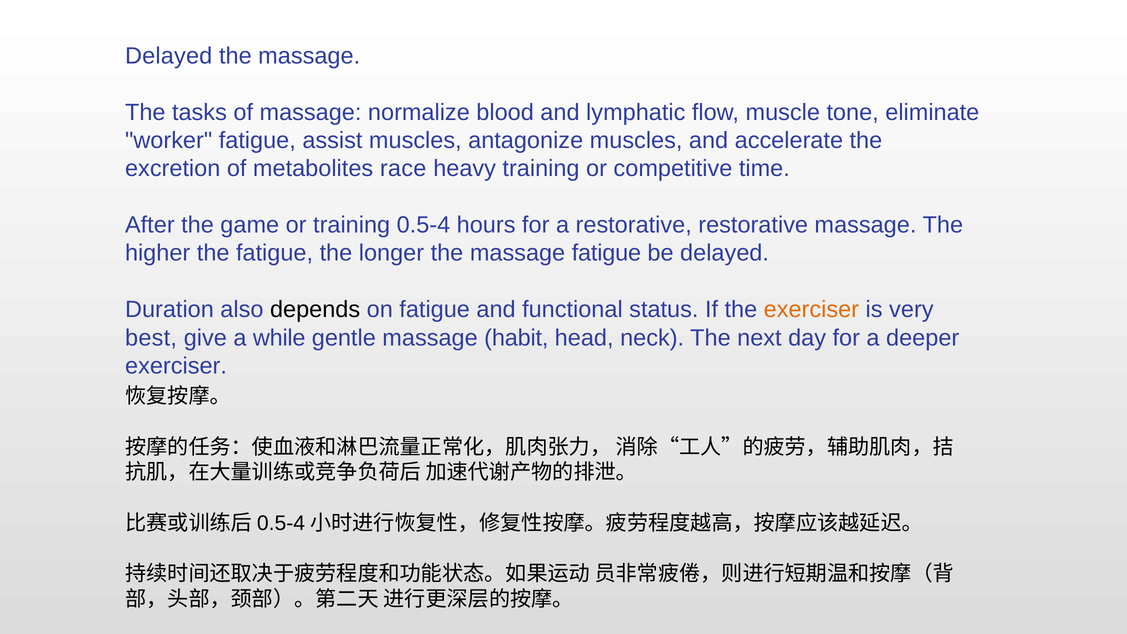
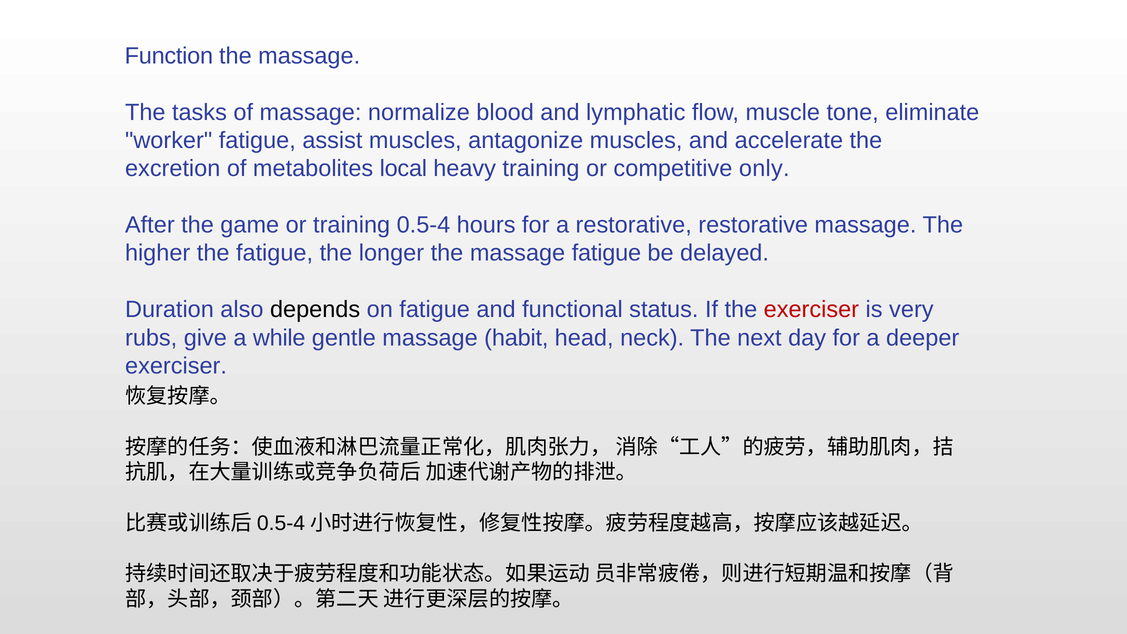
Delayed: Delayed -> Function (169, 56)
race: race -> local (403, 169)
time: time -> only (764, 169)
exerciser colour: orange -> red (811, 310)
best: best -> rubs (151, 338)
